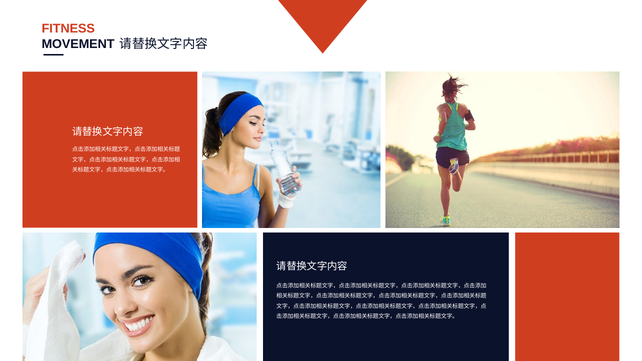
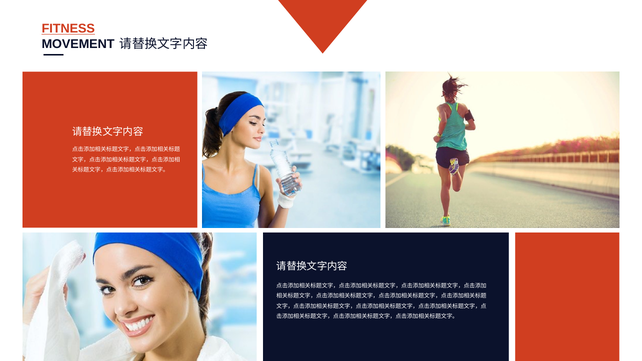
FITNESS underline: none -> present (68, 29)
